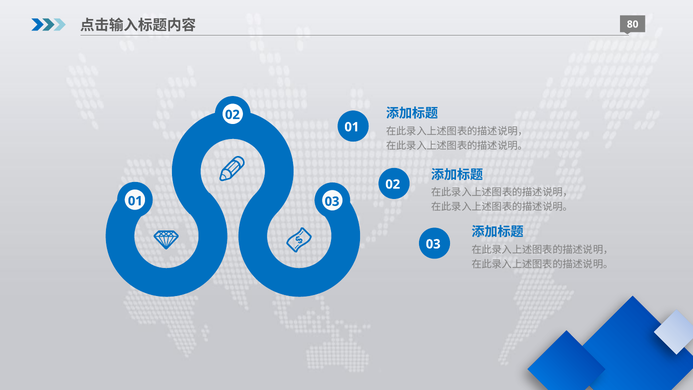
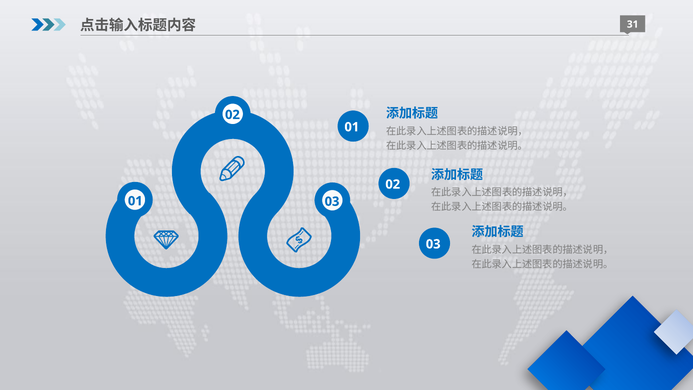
80: 80 -> 31 (633, 24)
